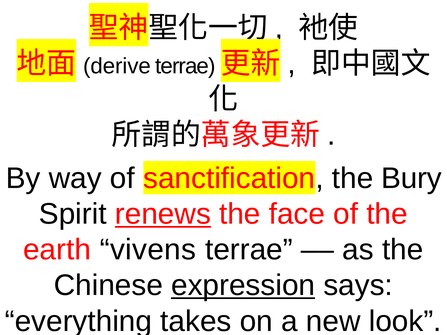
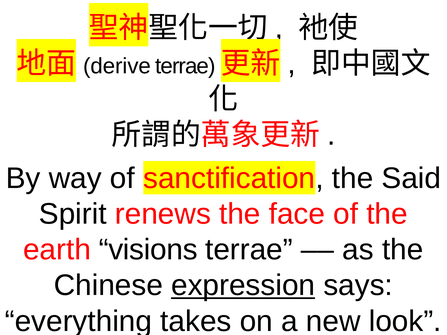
Bury: Bury -> Said (411, 178)
renews underline: present -> none (163, 214)
vivens: vivens -> visions (148, 250)
